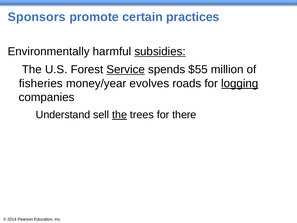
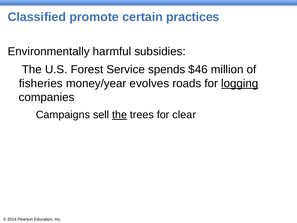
Sponsors: Sponsors -> Classified (37, 17)
subsidies underline: present -> none (160, 51)
Service underline: present -> none (126, 69)
$55: $55 -> $46 (198, 69)
Understand: Understand -> Campaigns (63, 115)
there: there -> clear (184, 115)
